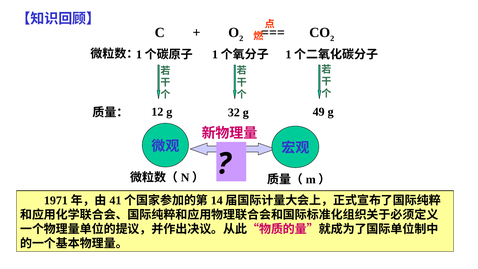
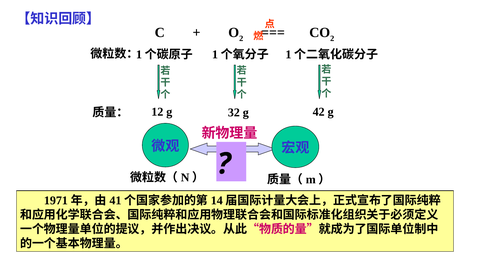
49: 49 -> 42 (319, 112)
